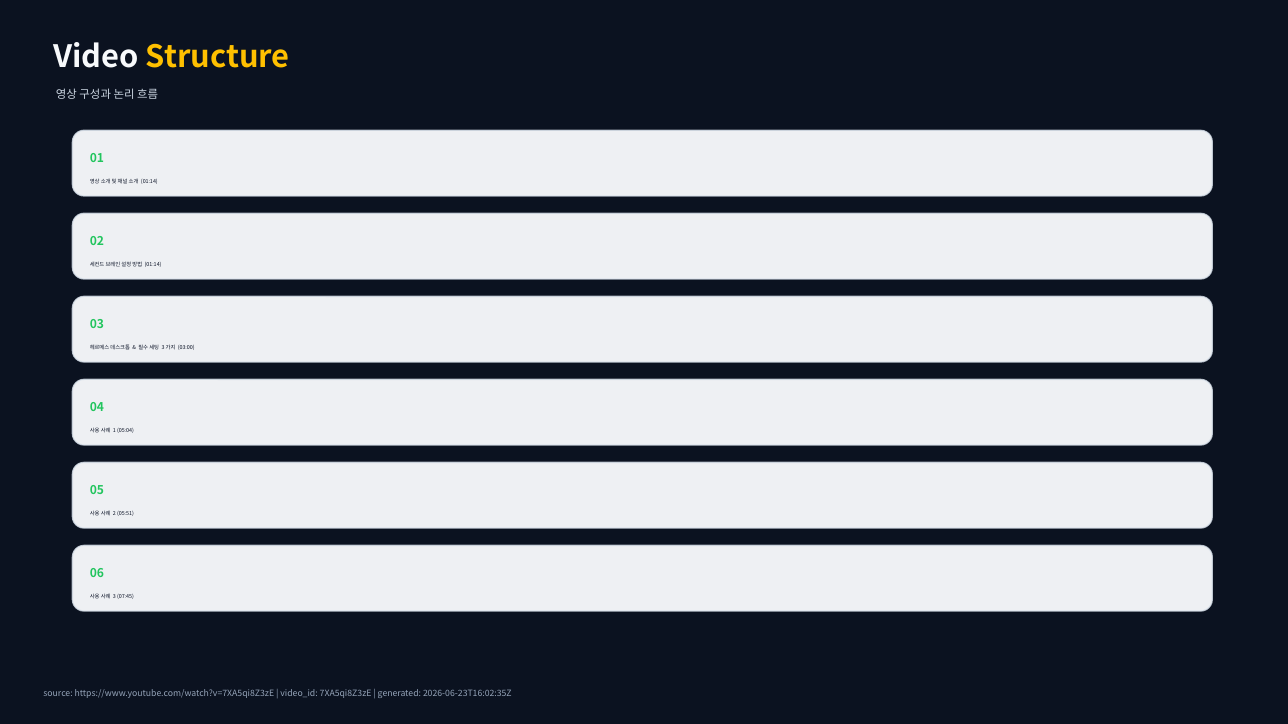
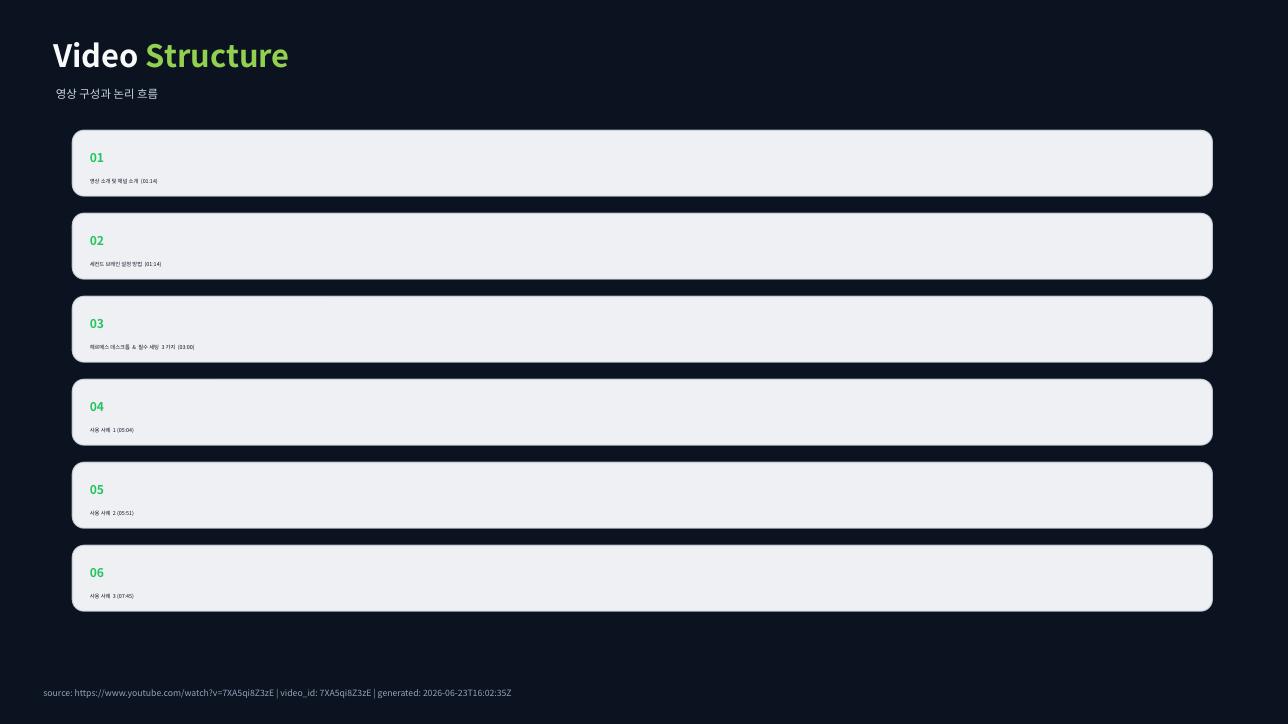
Structure colour: yellow -> light green (218, 58)
